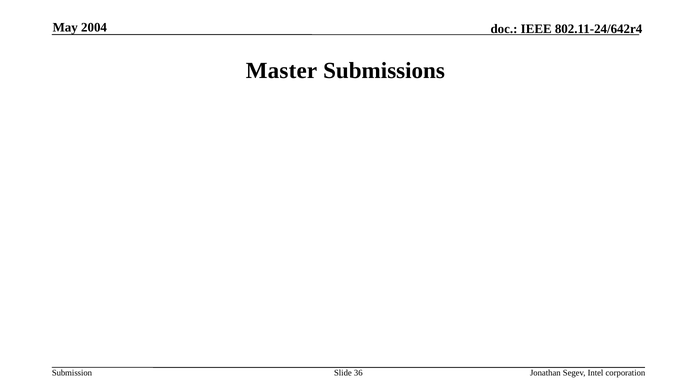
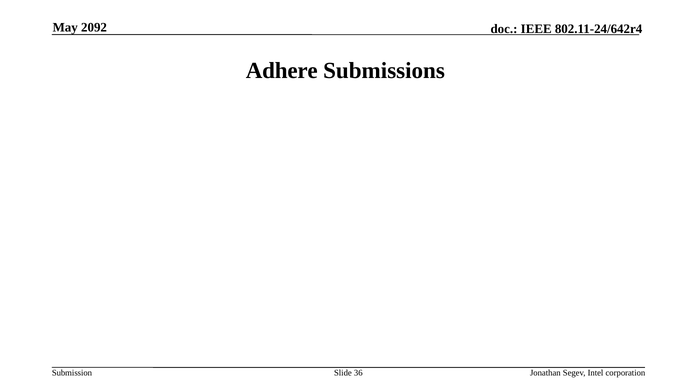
2004: 2004 -> 2092 (94, 27)
Master: Master -> Adhere (282, 71)
